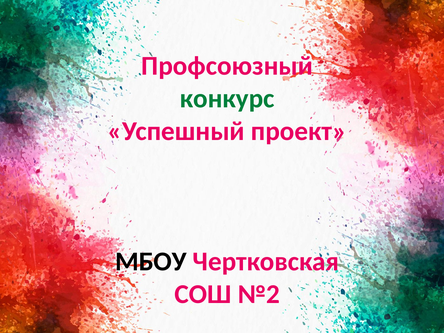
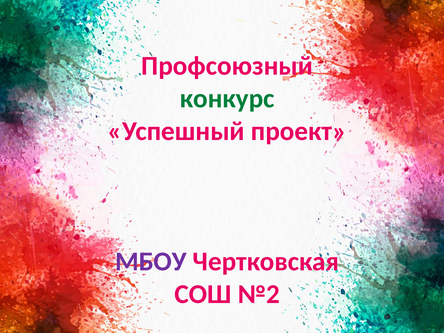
МБОУ colour: black -> purple (151, 261)
